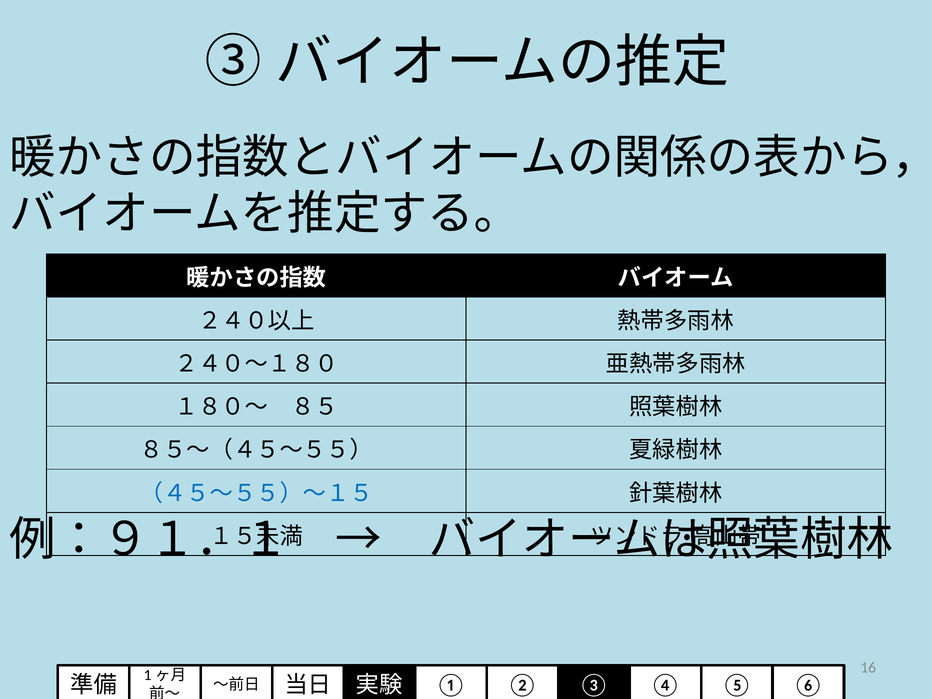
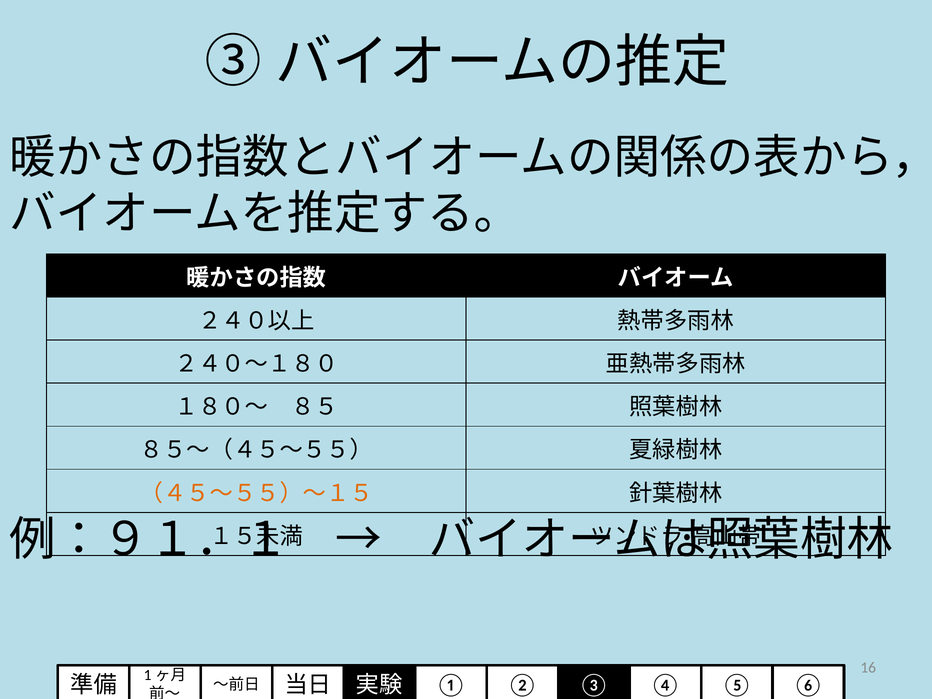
（４５～５５）～１５ colour: blue -> orange (256, 493)
